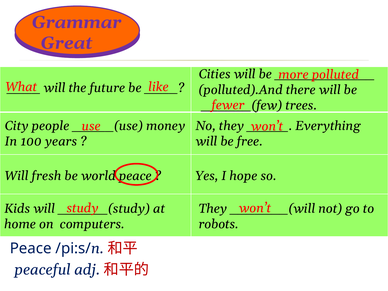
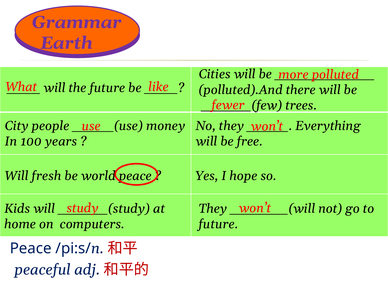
Great: Great -> Earth (67, 43)
robots: robots -> future (218, 224)
